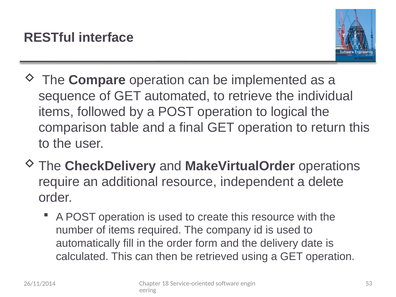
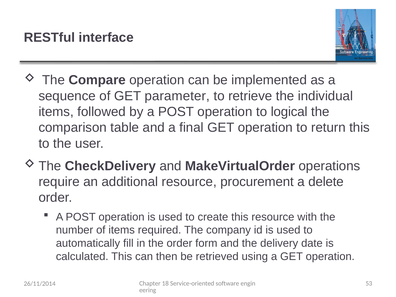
automated: automated -> parameter (177, 96)
independent: independent -> procurement (257, 182)
